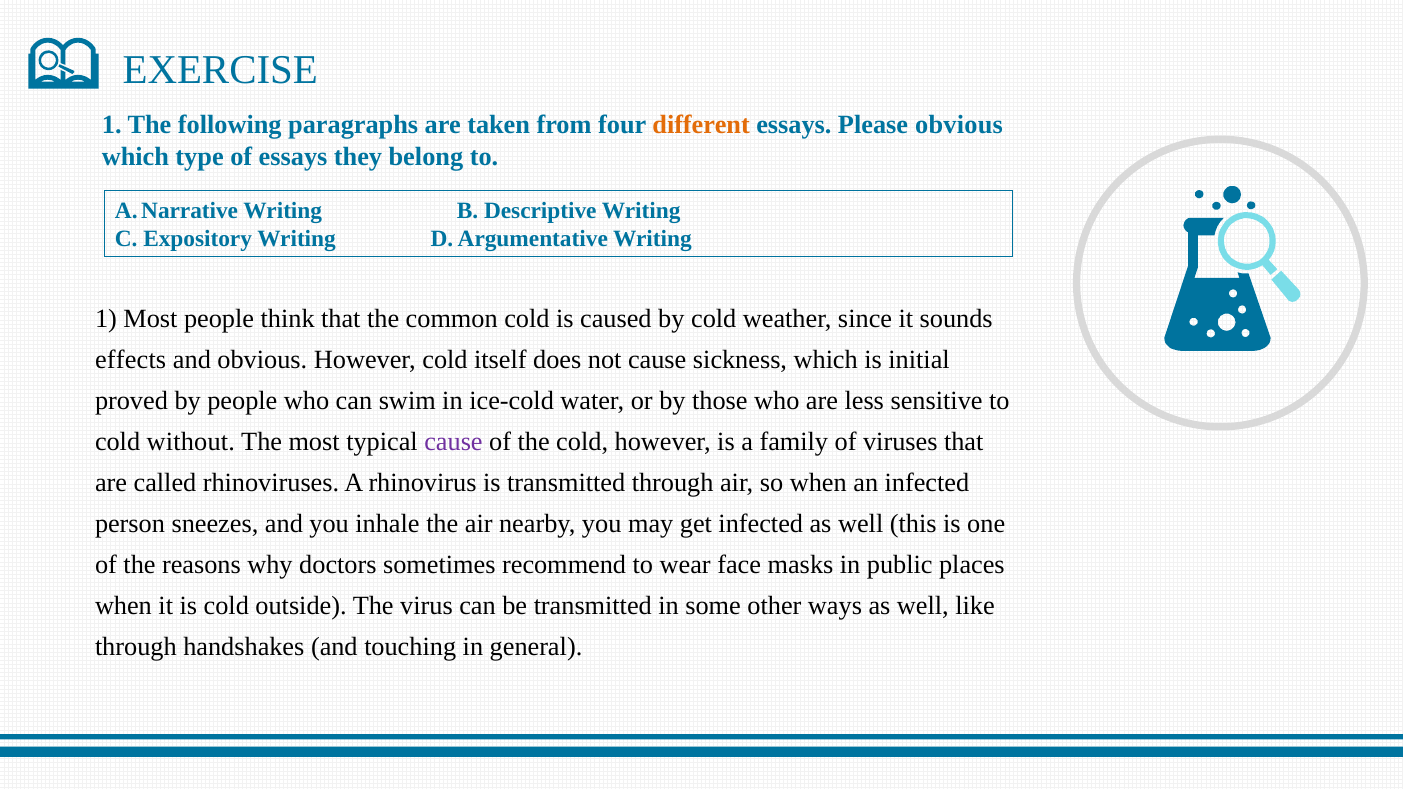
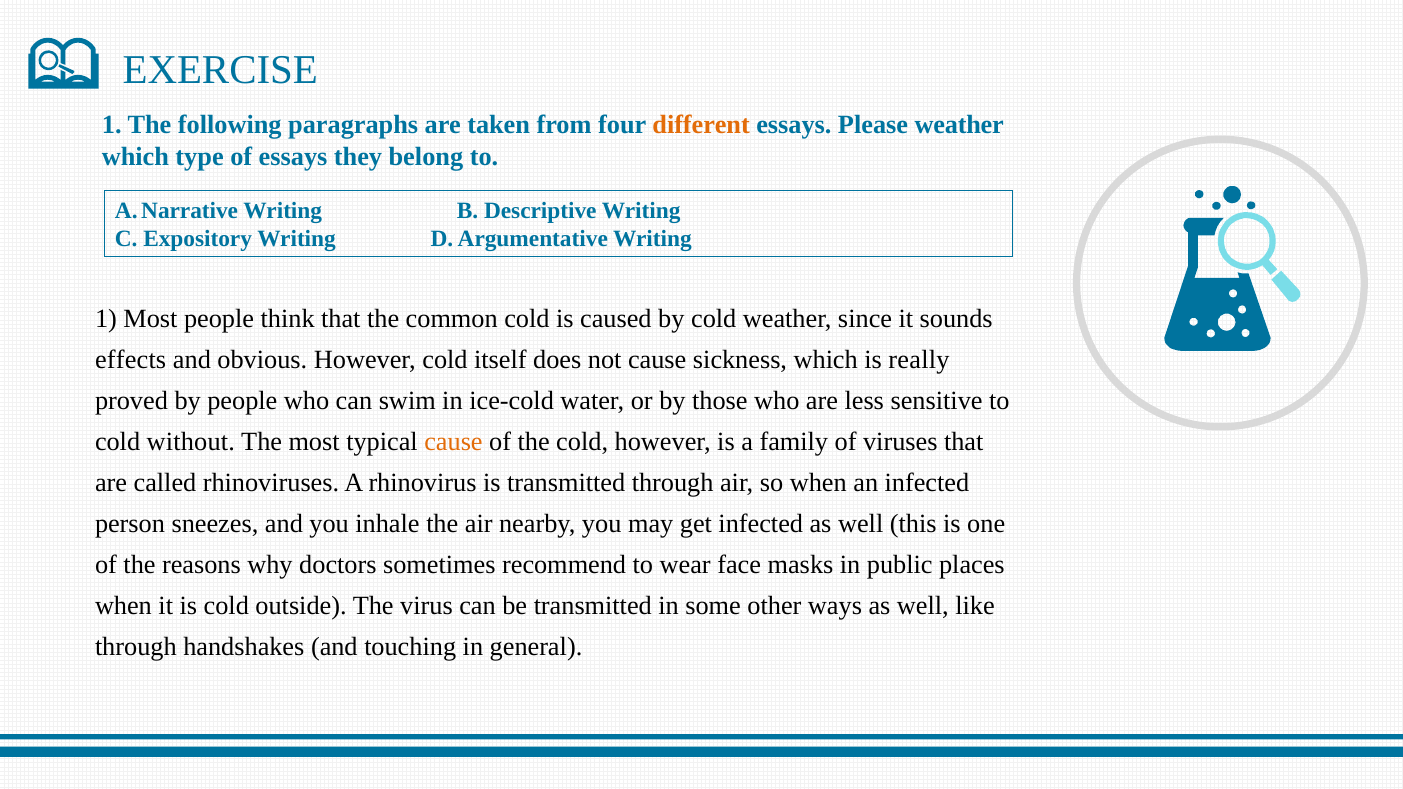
Please obvious: obvious -> weather (959, 125)
initial: initial -> really (919, 360)
cause colour: purple -> orange (453, 442)
